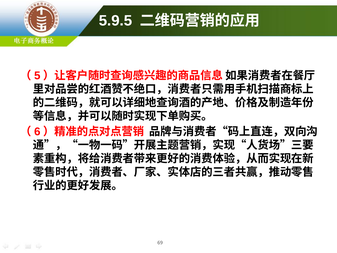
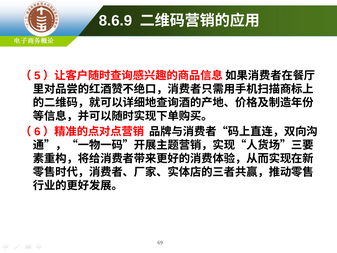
5.9.5: 5.9.5 -> 8.6.9 (116, 21)
